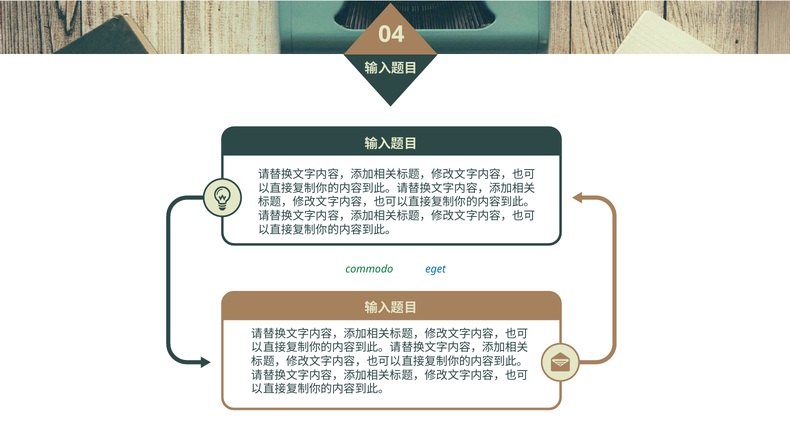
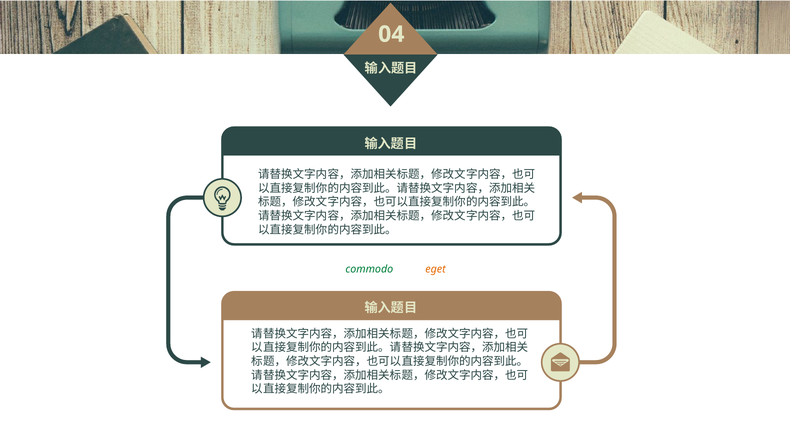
eget colour: blue -> orange (436, 269)
